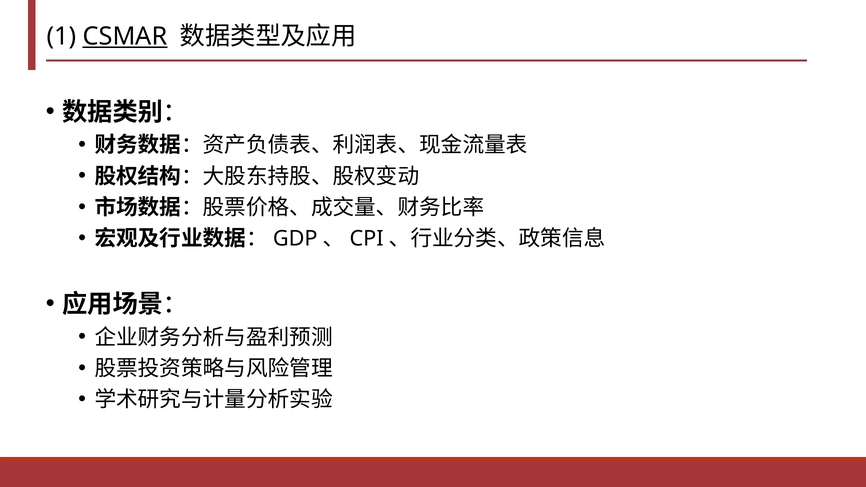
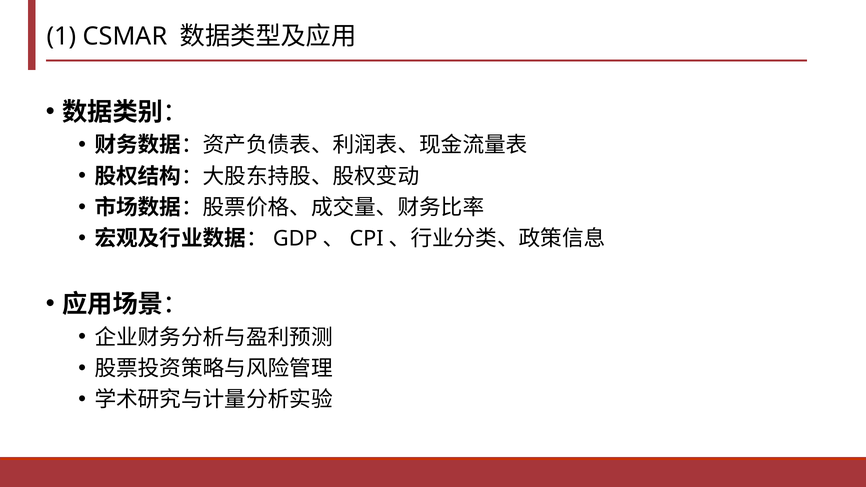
CSMAR underline: present -> none (125, 37)
